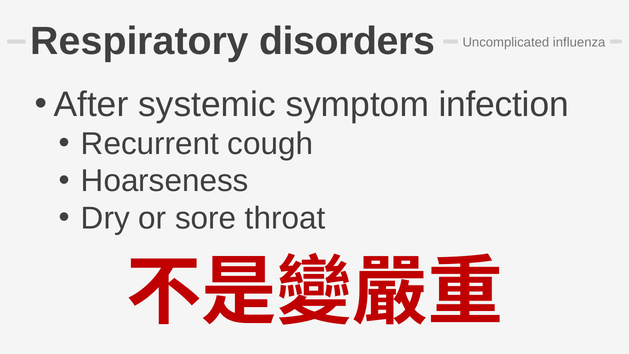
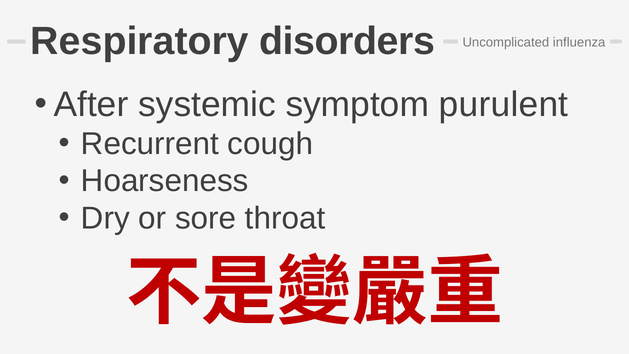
infection: infection -> purulent (504, 104)
